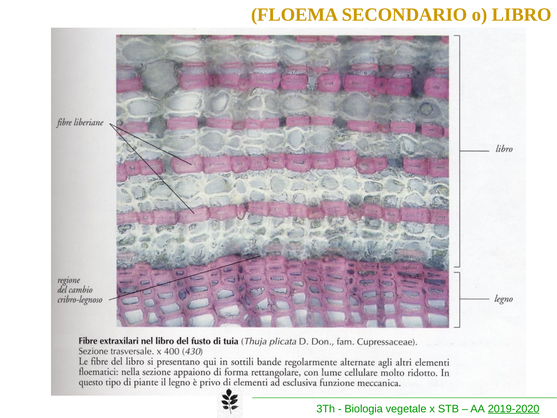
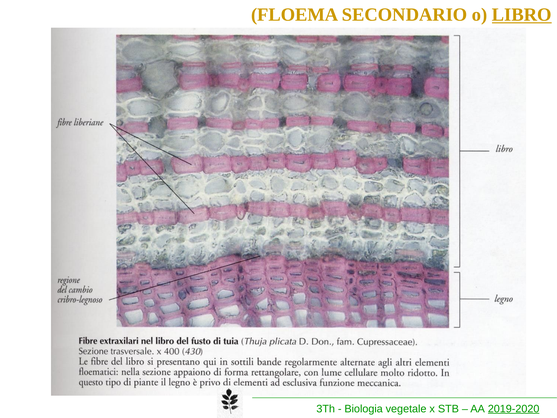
LIBRO underline: none -> present (522, 15)
